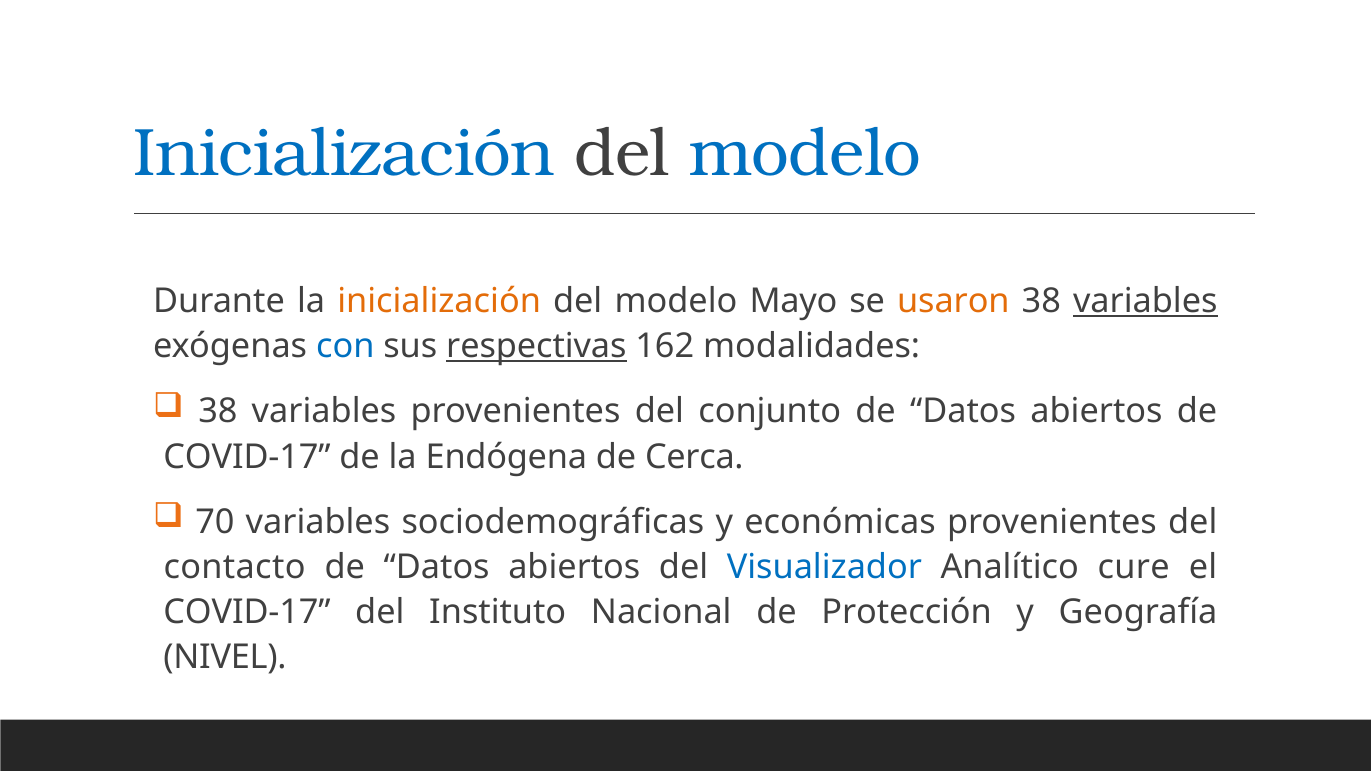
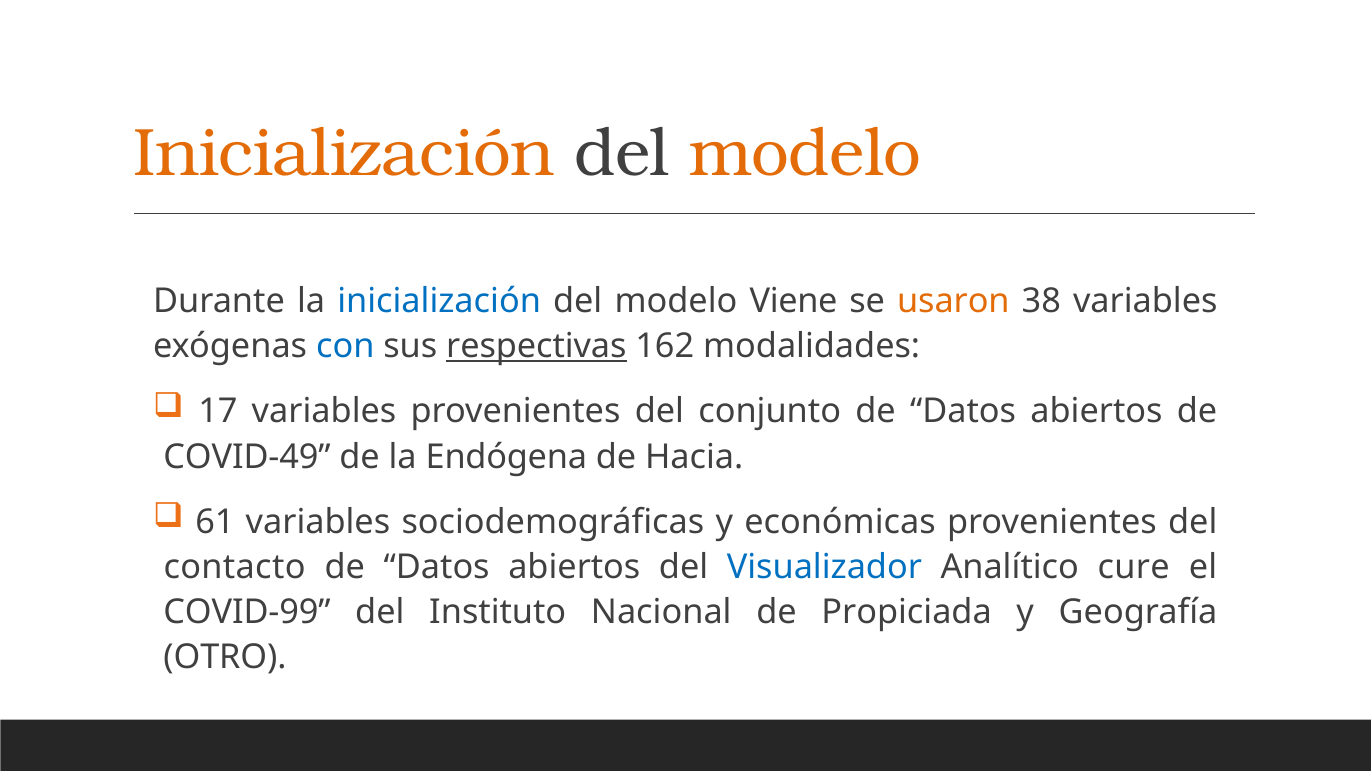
Inicialización colour: blue -> orange (344, 154)
modelo colour: blue -> orange (805, 154)
inicialización colour: orange -> blue (439, 301)
Mayo: Mayo -> Viene (793, 301)
variables underline: present -> none (1145, 301)
38: 38 -> 17 (218, 412)
COVID-17: COVID-17 -> COVID-49 (247, 457)
Cerca: Cerca -> Hacia (694, 457)
70: 70 -> 61 (215, 522)
COVID-17: COVID-17 -> COVID-99 (247, 613)
Protección: Protección -> Propiciada (907, 613)
NIVEL: NIVEL -> OTRO (225, 658)
